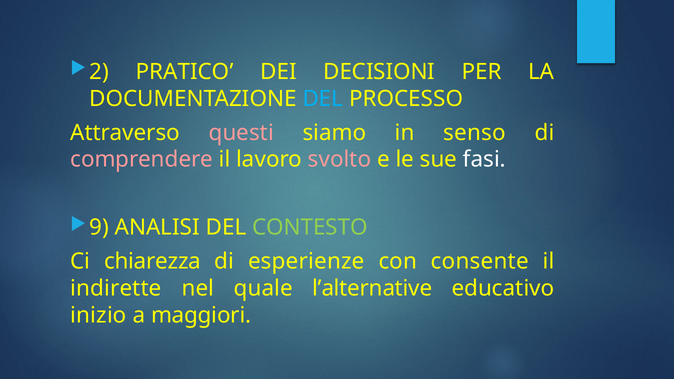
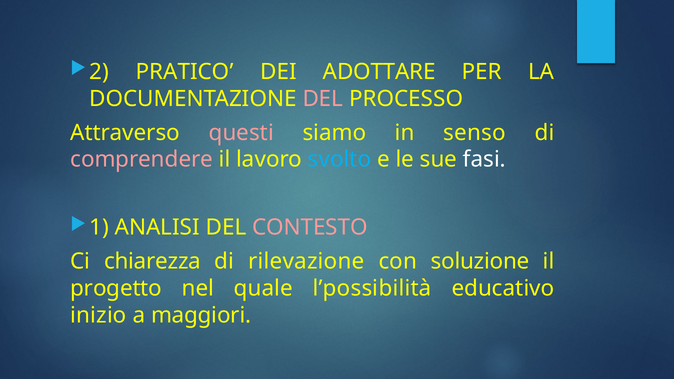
DECISIONI: DECISIONI -> ADOTTARE (379, 72)
DEL colour: light blue -> pink (323, 99)
svolto colour: pink -> light blue (340, 160)
9: 9 -> 1 (99, 228)
CONTESTO colour: light green -> pink (310, 228)
esperienze: esperienze -> rilevazione (306, 262)
consente: consente -> soluzione (480, 262)
indirette: indirette -> progetto (116, 289)
l’alternative: l’alternative -> l’possibilità (372, 289)
